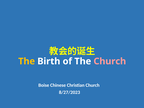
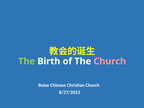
The colour: yellow -> light green (27, 61)
